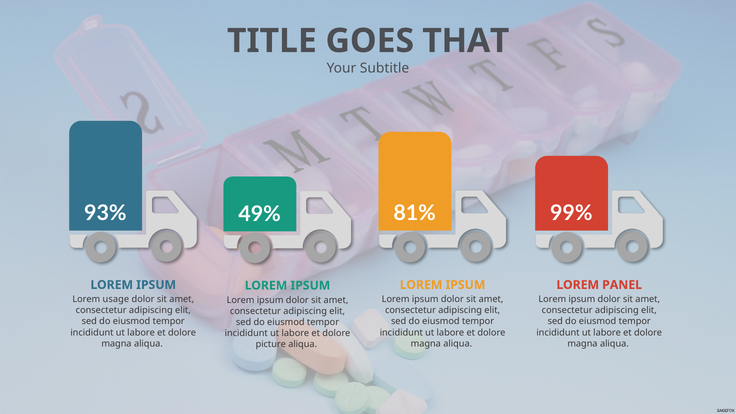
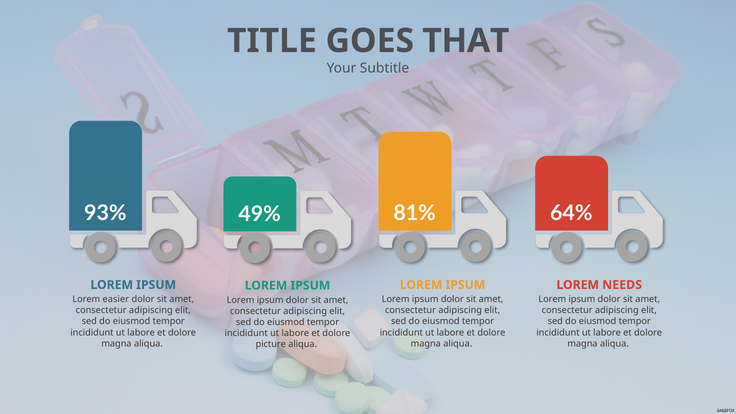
99%: 99% -> 64% (571, 213)
PANEL: PANEL -> NEEDS (622, 285)
usage: usage -> easier (116, 299)
